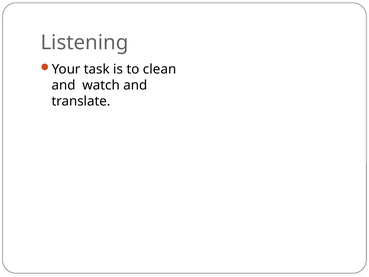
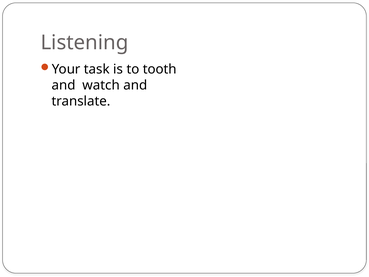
clean: clean -> tooth (160, 69)
